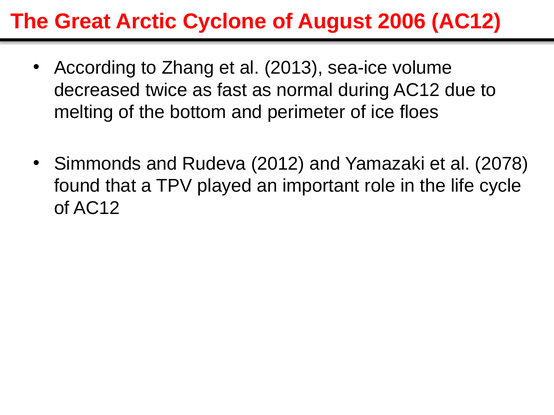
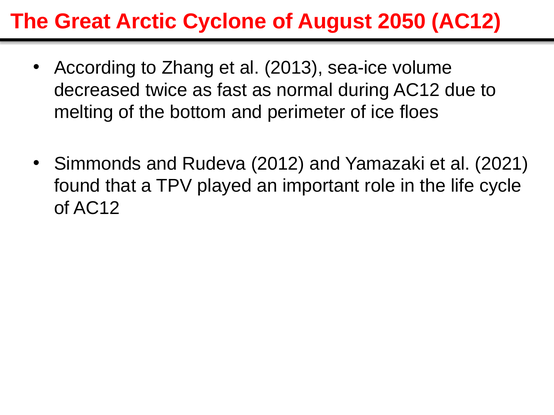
2006: 2006 -> 2050 (402, 21)
2078: 2078 -> 2021 (502, 164)
